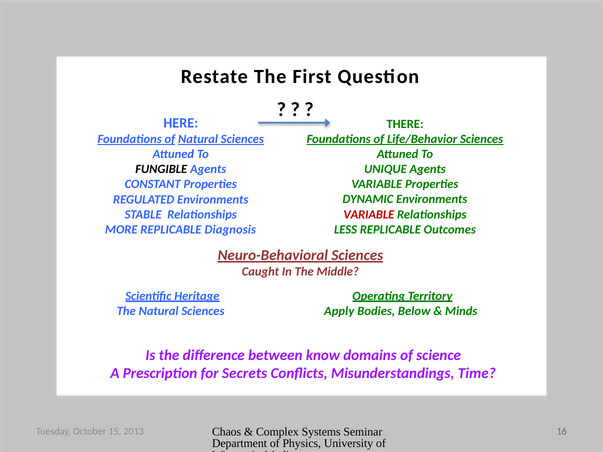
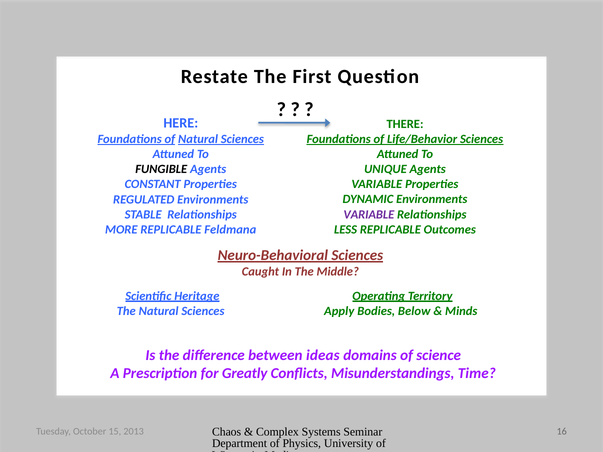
VARIABLE colour: red -> purple (369, 215)
Diagnosis: Diagnosis -> Feldmana (230, 230)
know: know -> ideas (323, 355)
Secrets: Secrets -> Greatly (245, 374)
